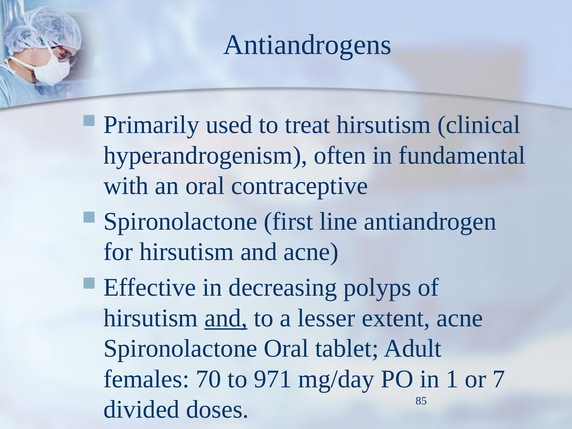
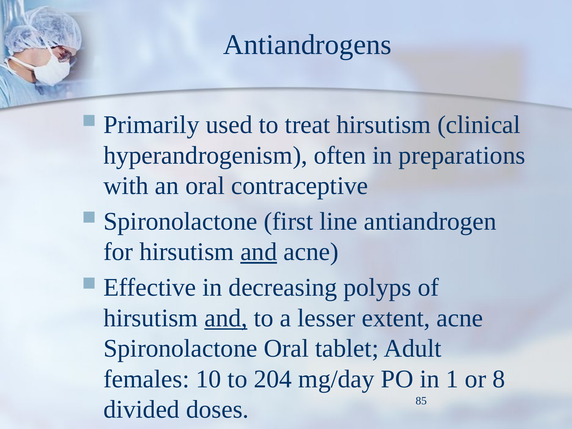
fundamental: fundamental -> preparations (462, 155)
and underline: none -> present (259, 252)
70: 70 -> 10 (209, 379)
971: 971 -> 204 (273, 379)
7: 7 -> 8 (499, 379)
